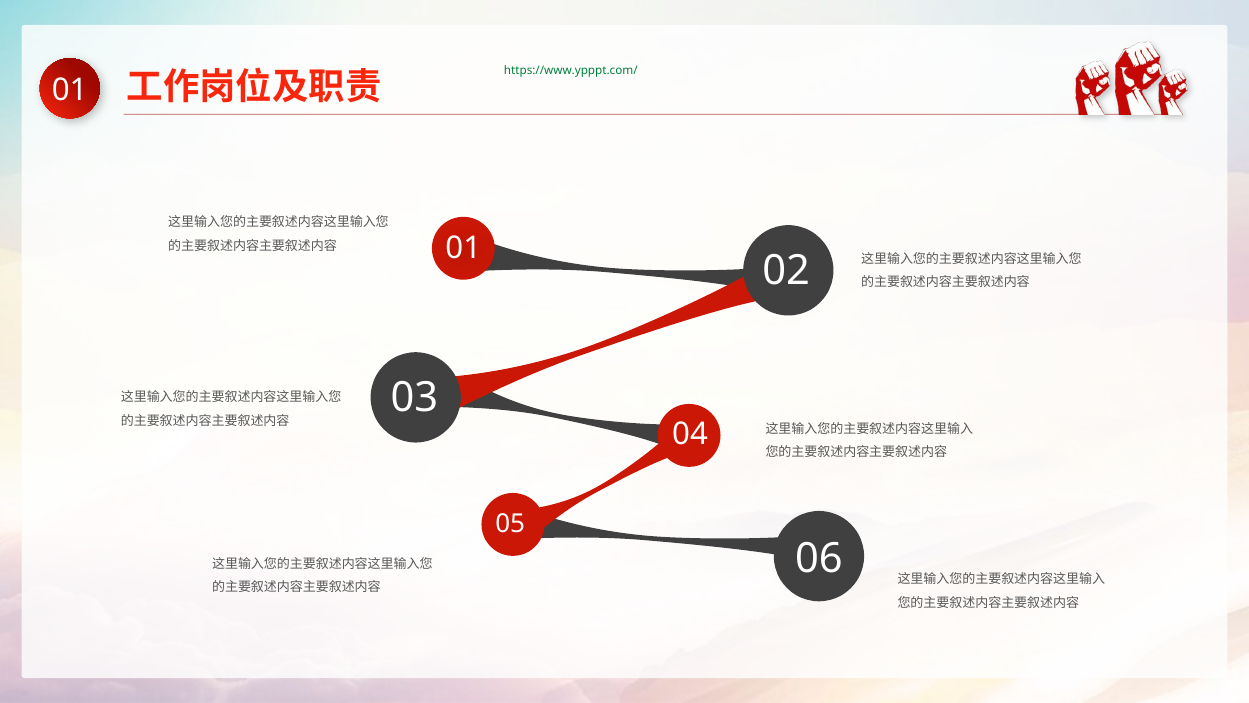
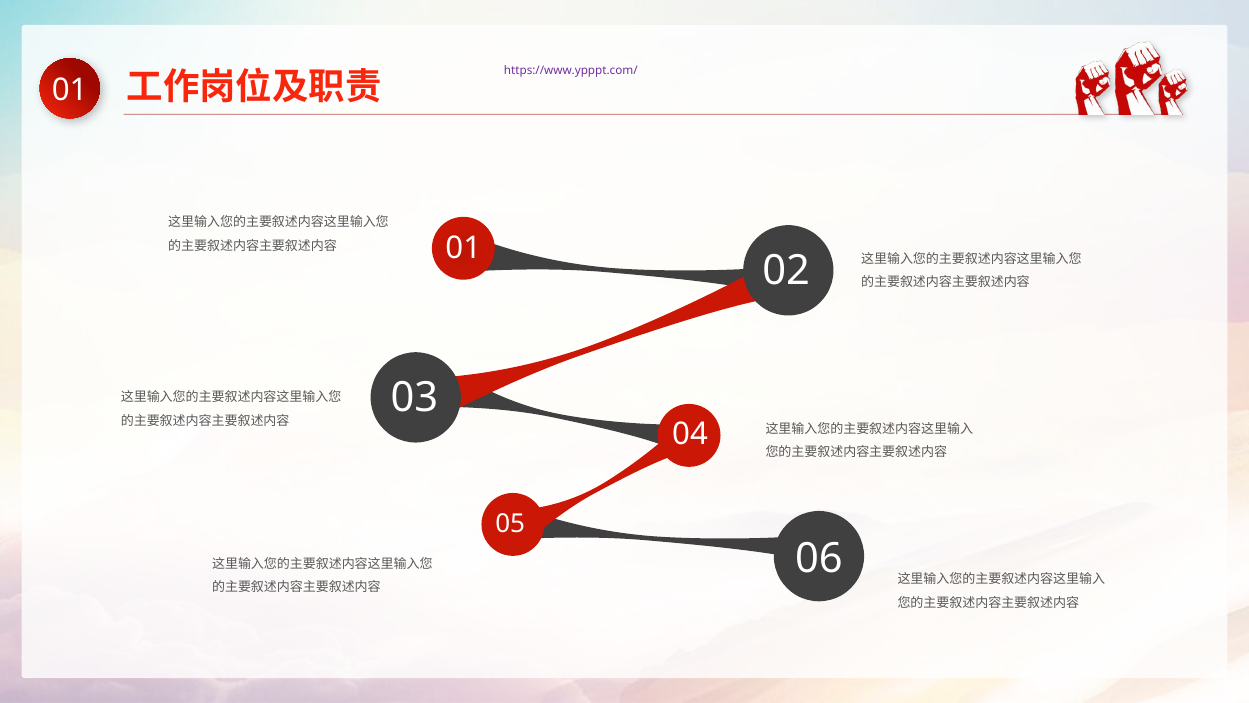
https://www.ypppt.com/ colour: green -> purple (571, 71)
